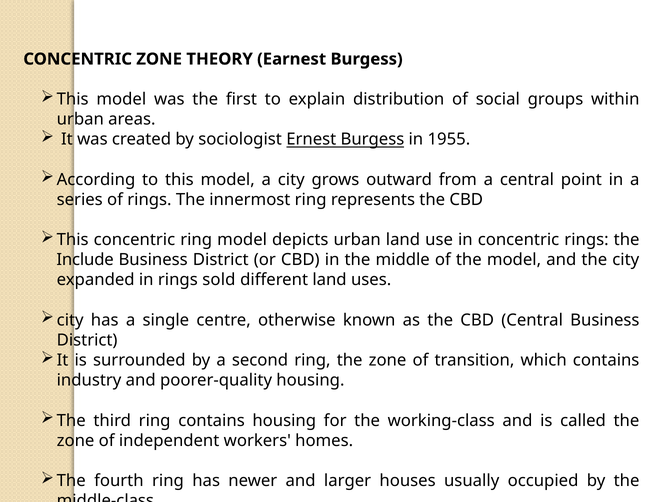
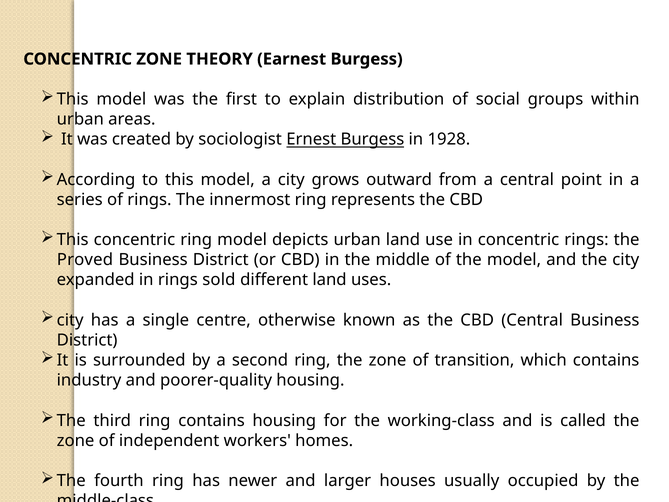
1955: 1955 -> 1928 (449, 139)
Include: Include -> Proved (85, 260)
